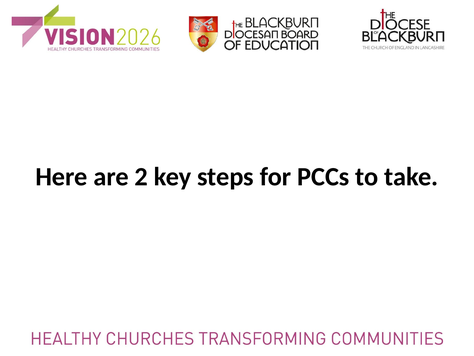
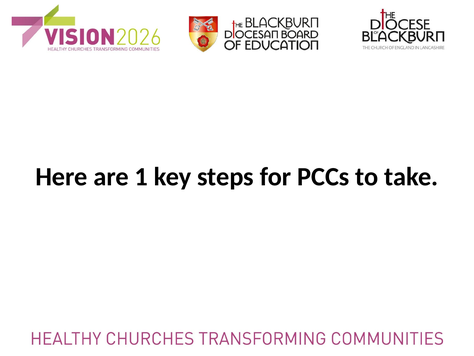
2: 2 -> 1 (141, 177)
